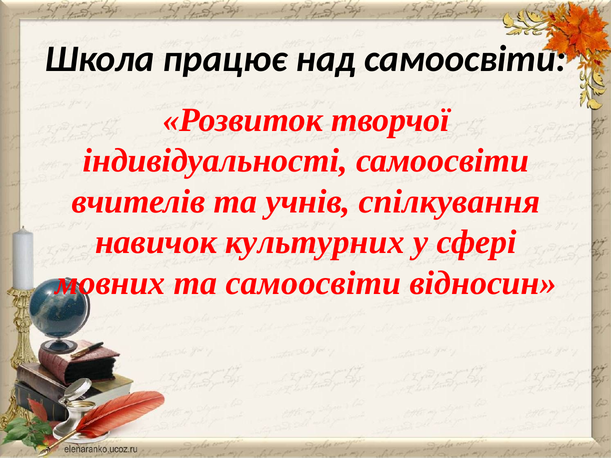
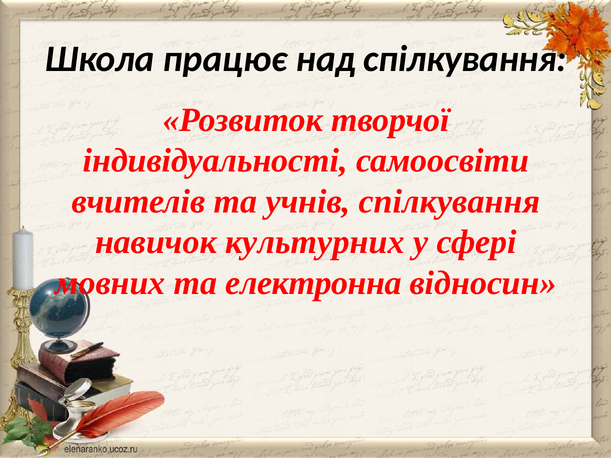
над самоосвіти: самоосвіти -> спілкування (465, 59)
та самоосвіти: самоосвіти -> електронна (314, 283)
